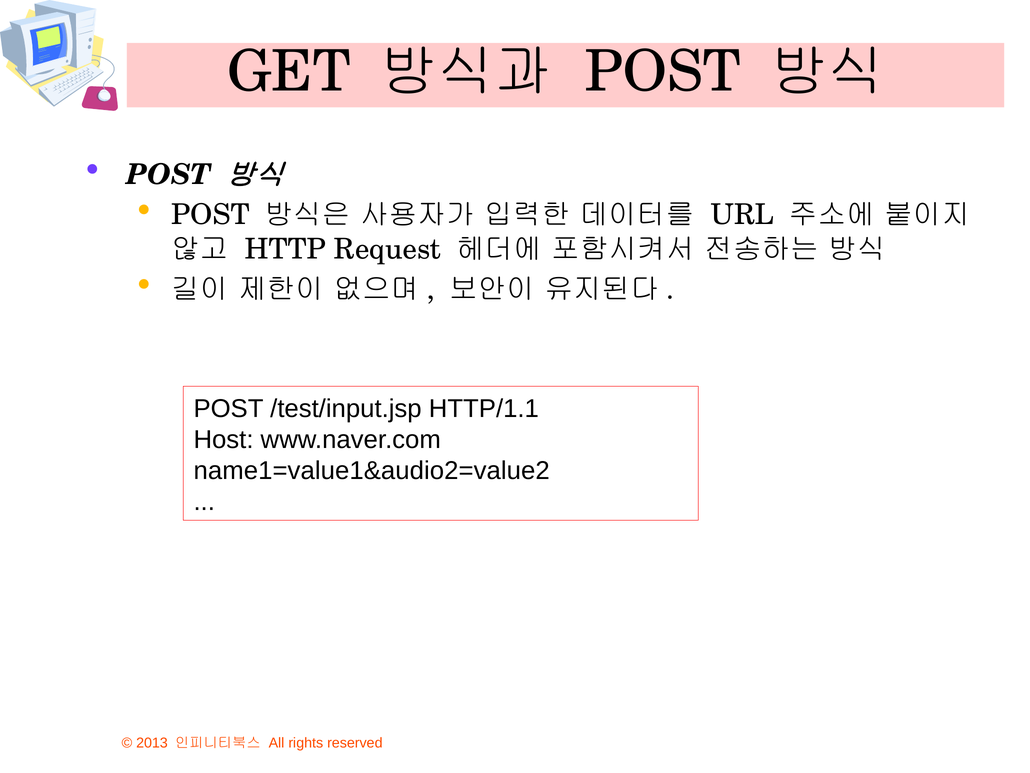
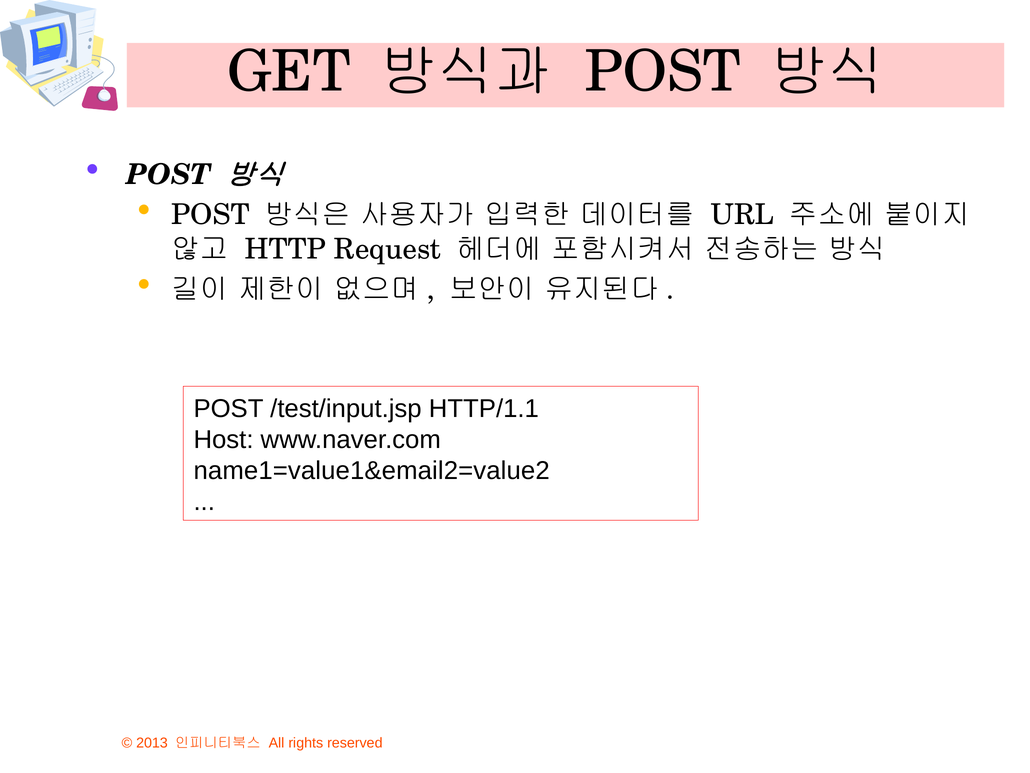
name1=value1&audio2=value2: name1=value1&audio2=value2 -> name1=value1&email2=value2 (372, 470)
